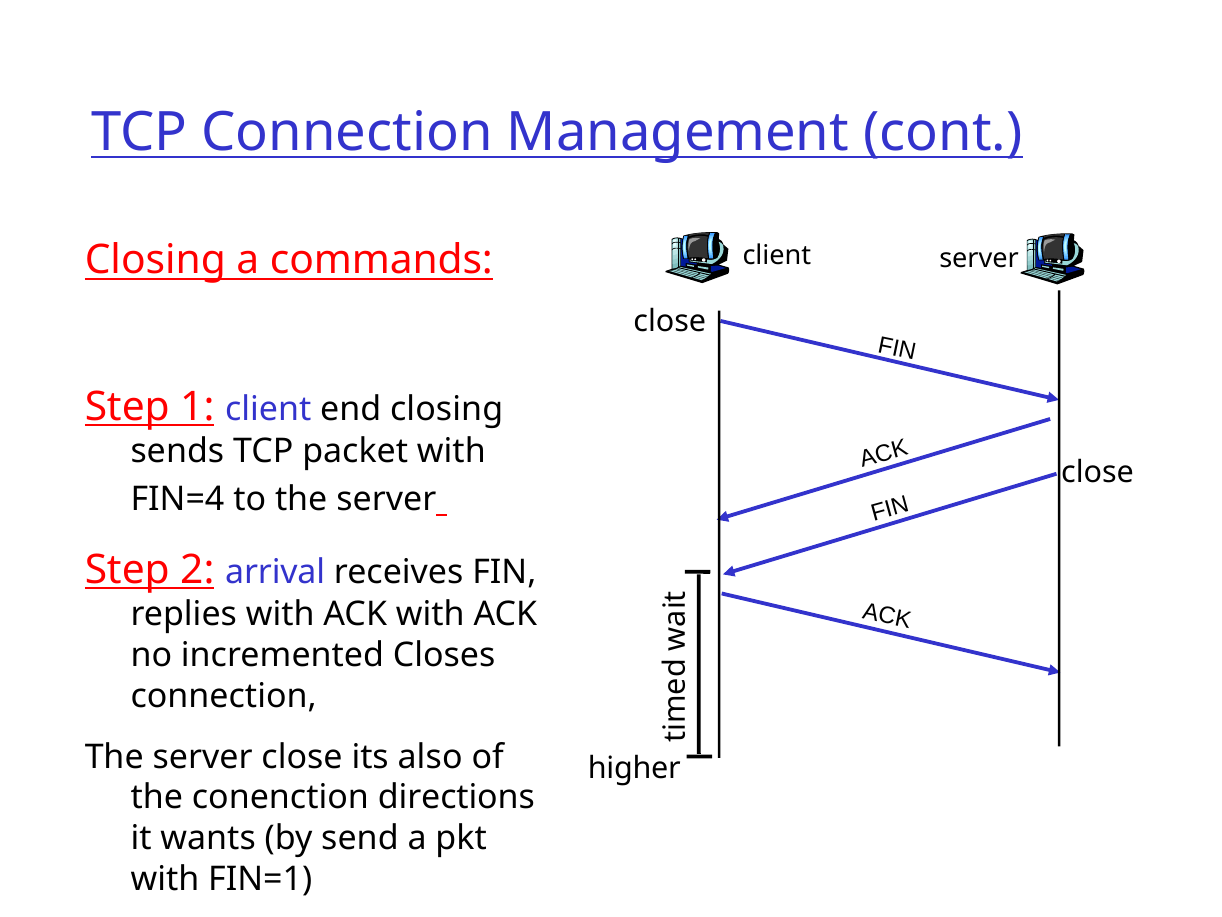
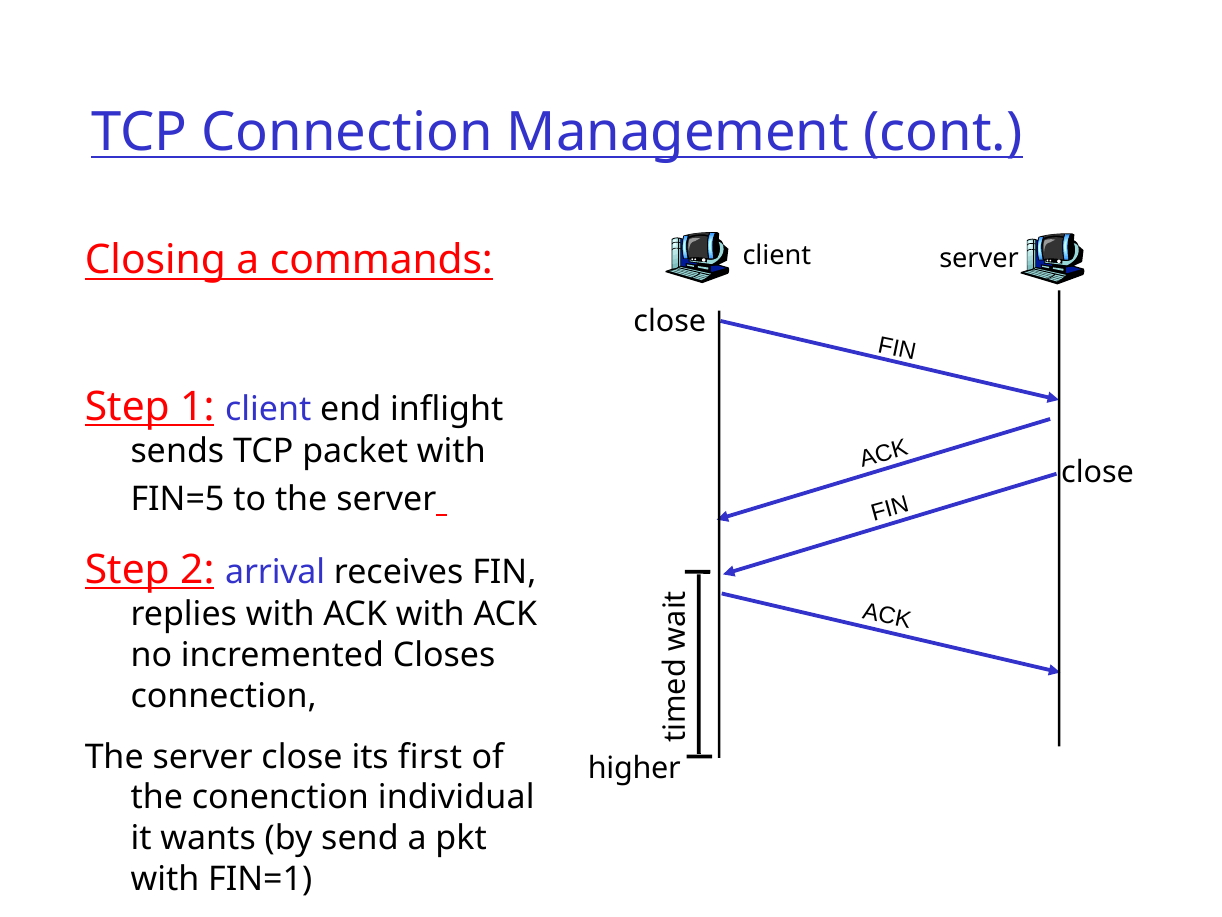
end closing: closing -> inflight (447, 409)
FIN=4: FIN=4 -> FIN=5 (178, 499)
also: also -> first (430, 757)
directions: directions -> individual (456, 797)
